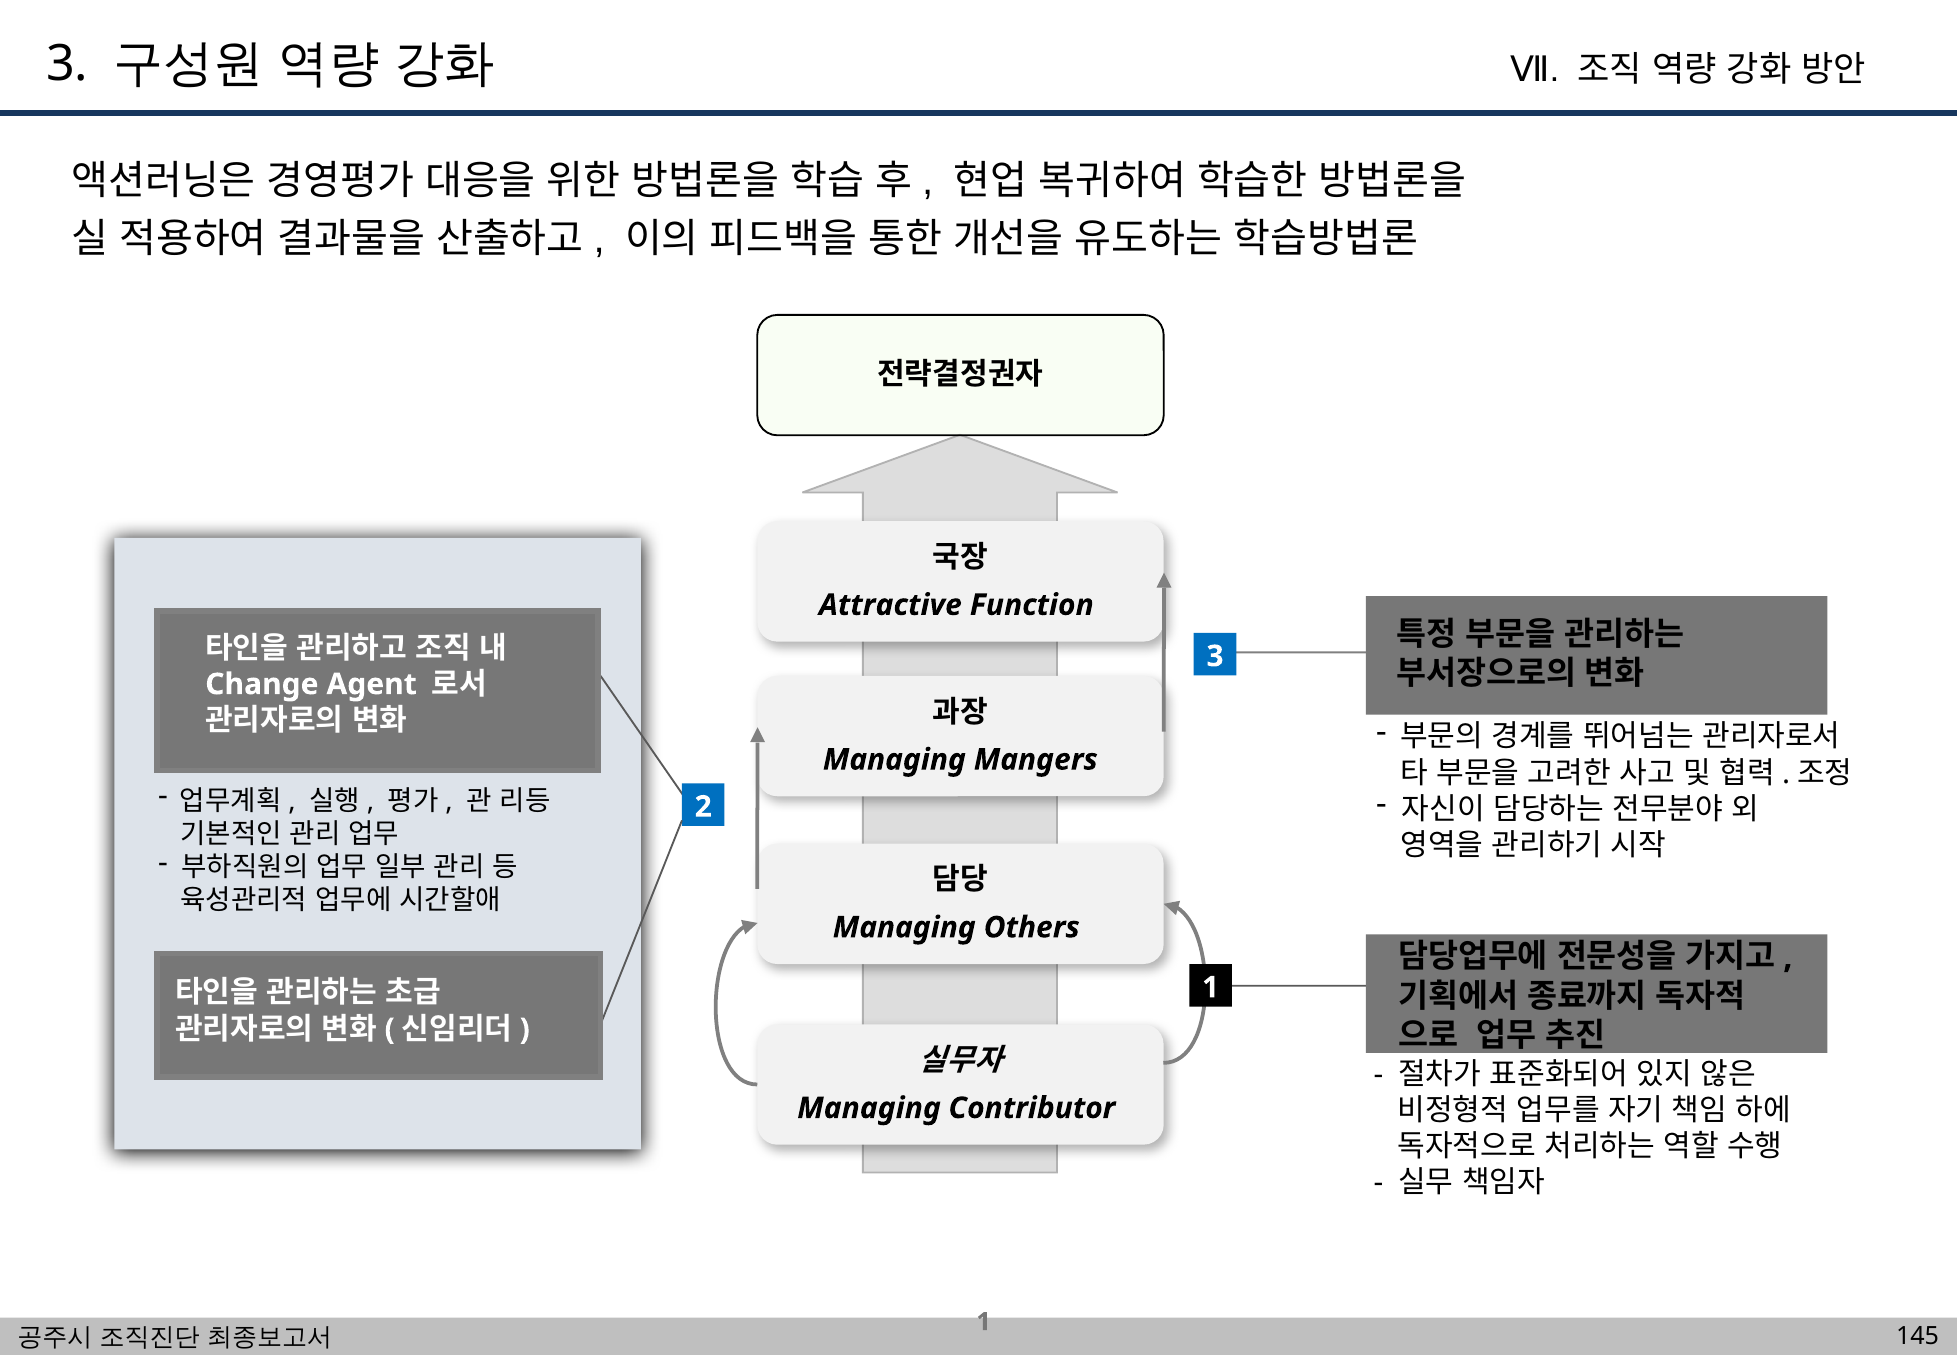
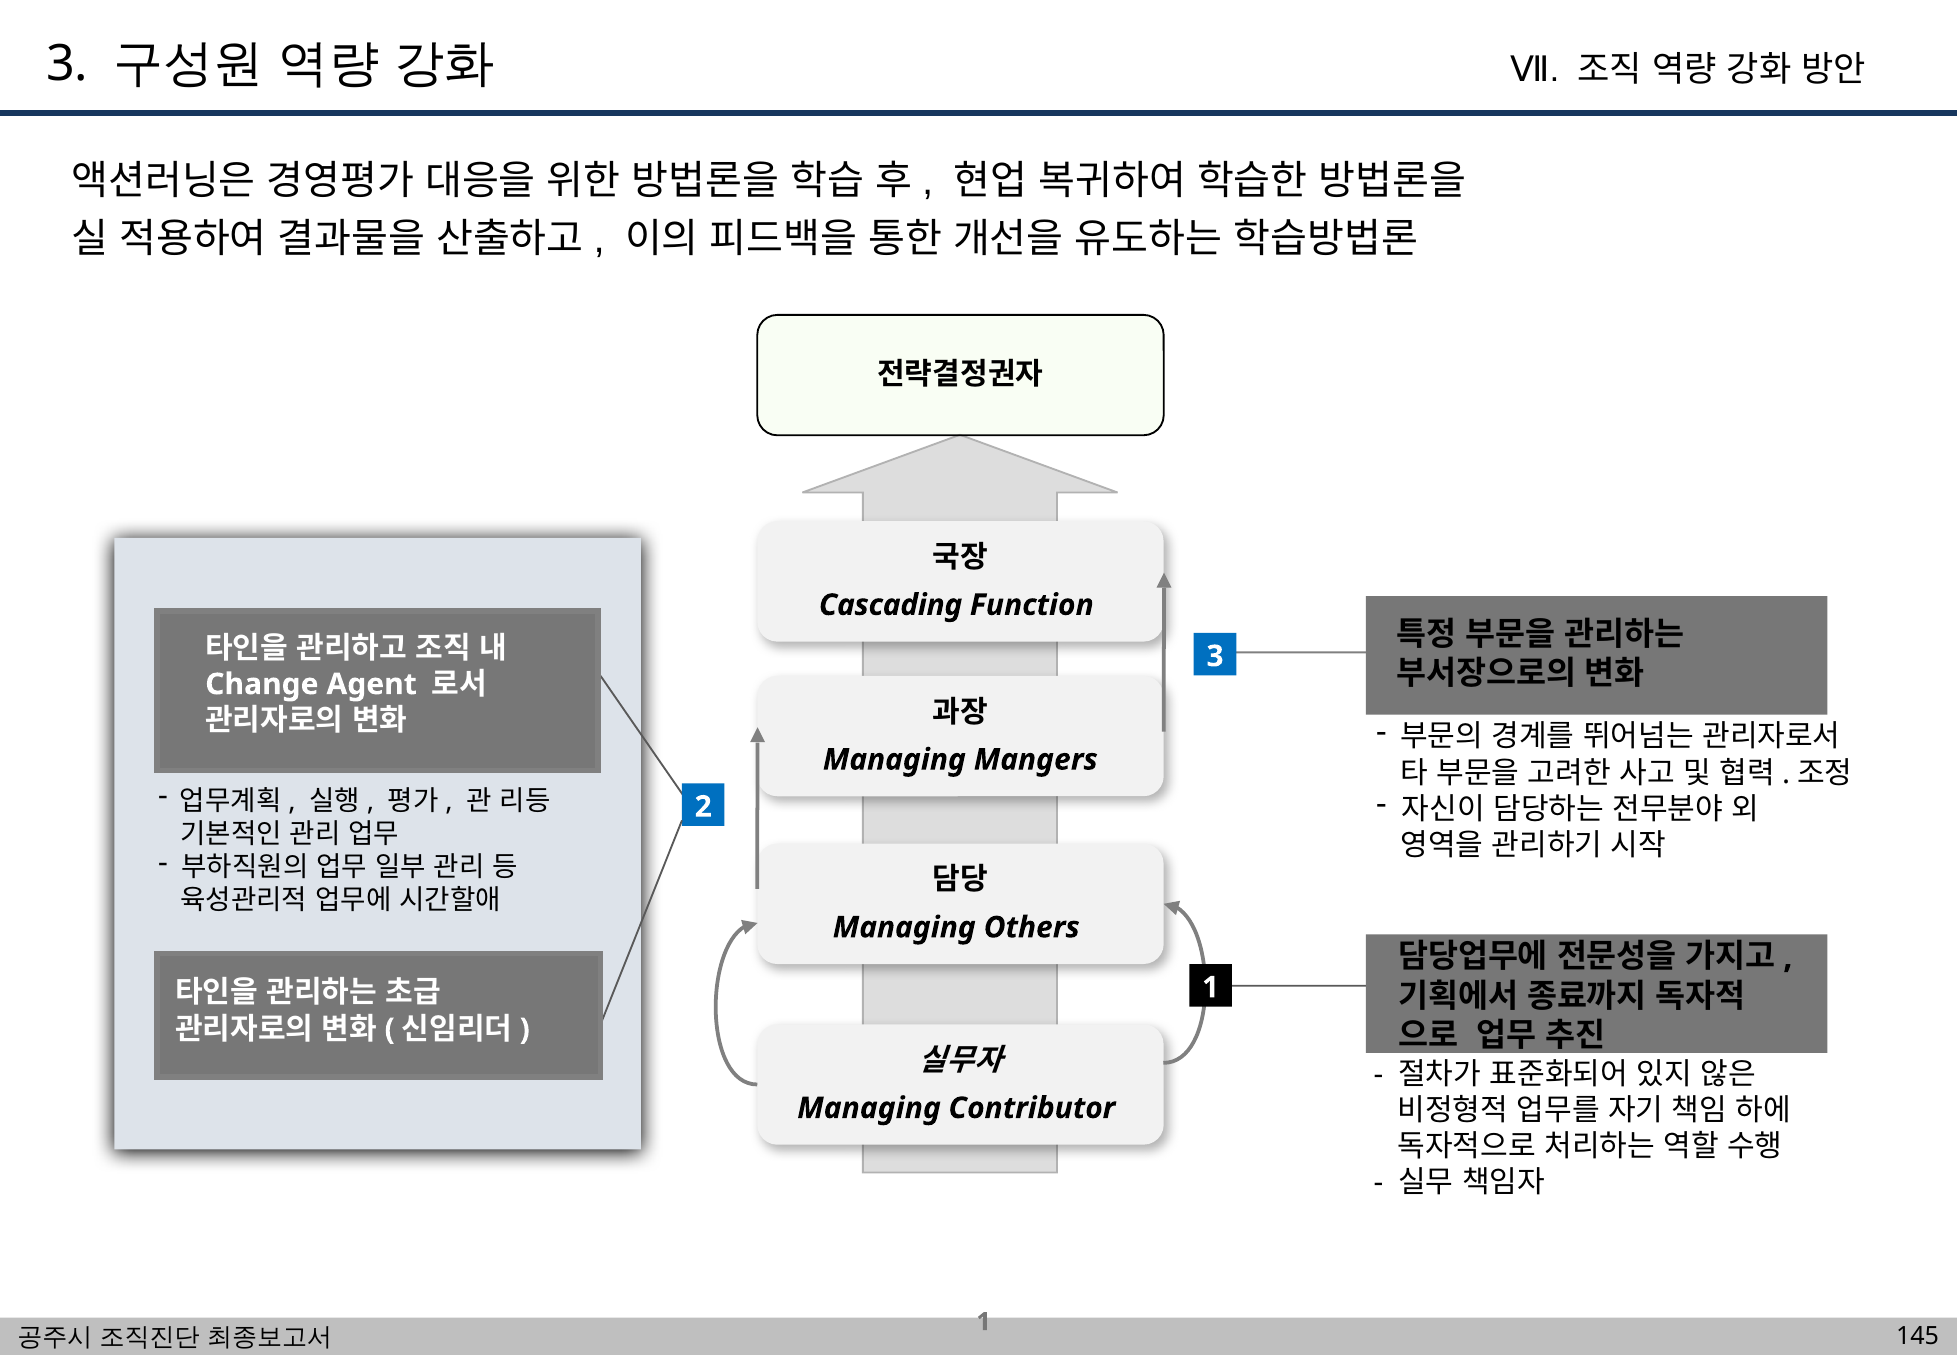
Attractive: Attractive -> Cascading (891, 605)
